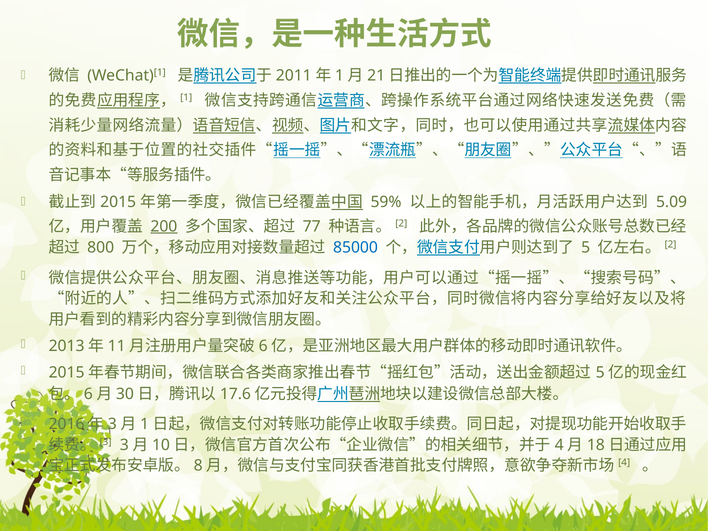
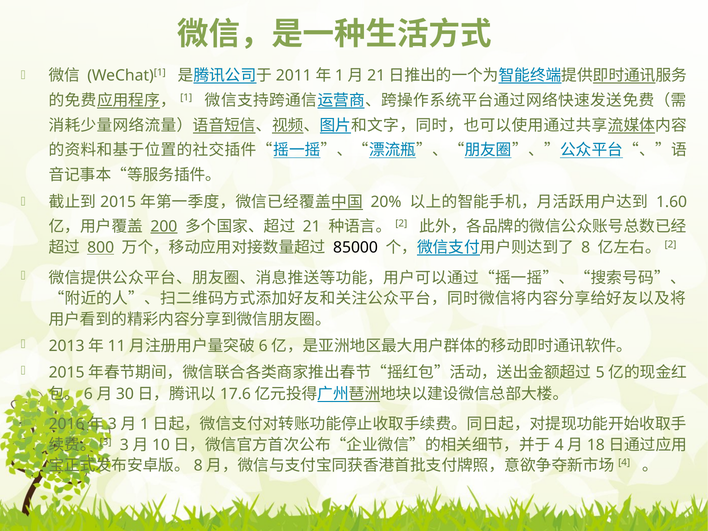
59%: 59% -> 20% (386, 202)
5.09: 5.09 -> 1.60 (672, 202)
77: 77 -> 21 (312, 226)
800 underline: none -> present (101, 248)
85000 colour: blue -> black (356, 248)
5: 5 -> 8 (586, 248)
